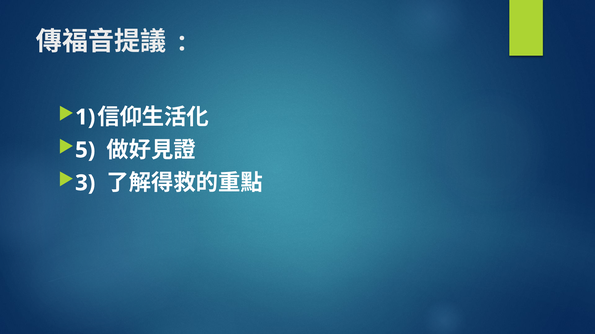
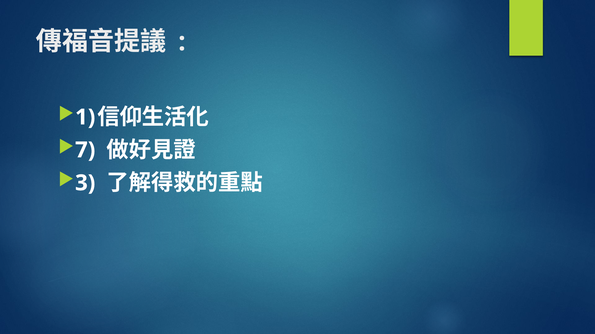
5: 5 -> 7 (85, 150)
